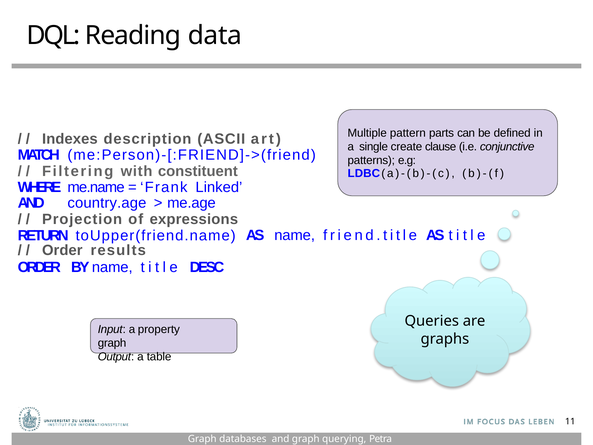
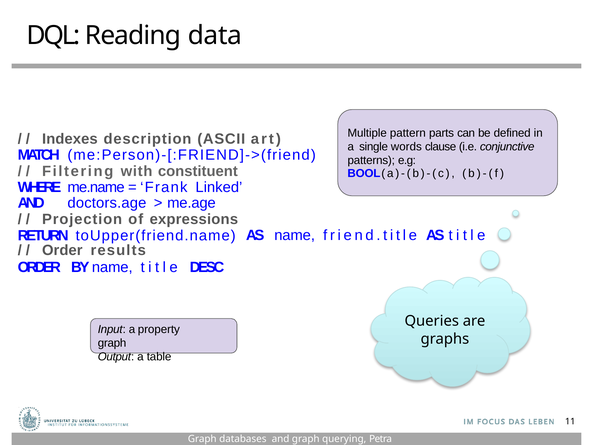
create: create -> words (406, 147)
LDBC: LDBC -> BOOL (364, 173)
country.age: country.age -> doctors.age (107, 203)
